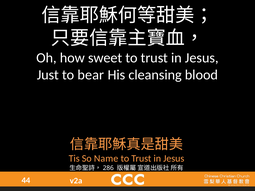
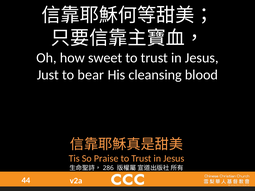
Name: Name -> Praise (106, 159)
